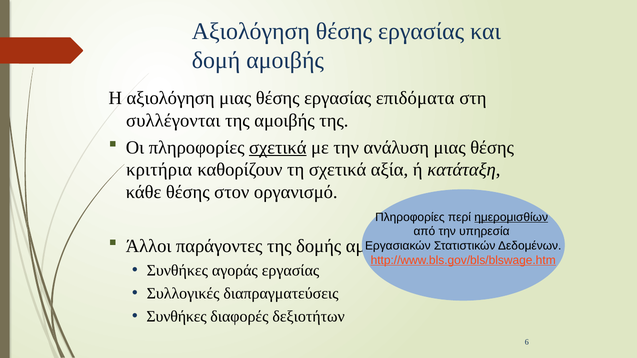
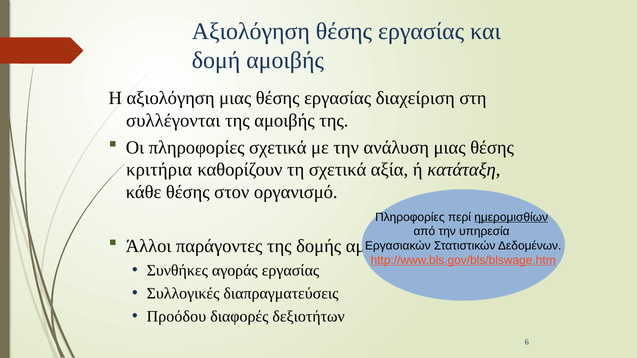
επιδόματα: επιδόματα -> διαχείριση (415, 98)
σχετικά underline: present -> none (278, 148)
Συνθήκες: Συνθήκες -> Προόδου (176, 317)
